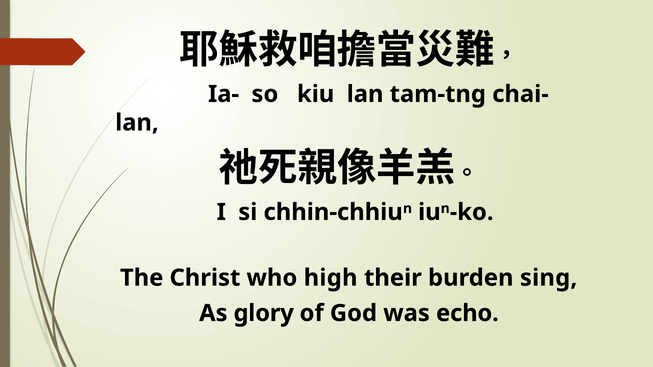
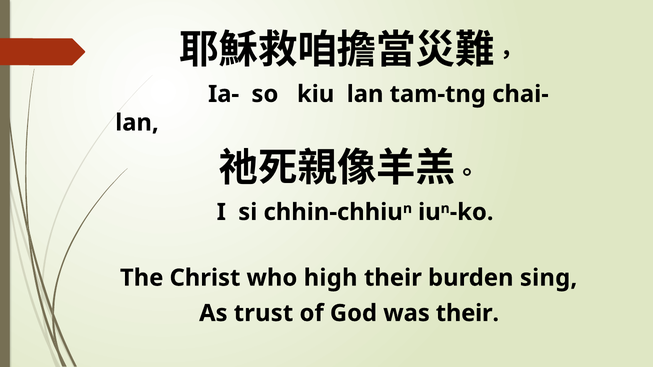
glory: glory -> trust (263, 313)
was echo: echo -> their (467, 313)
